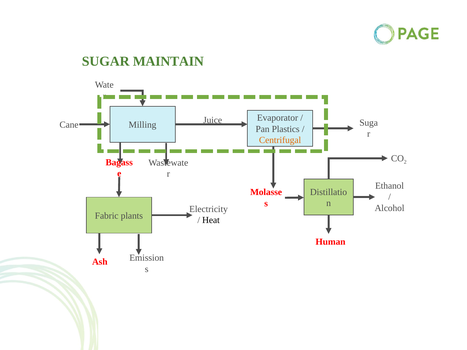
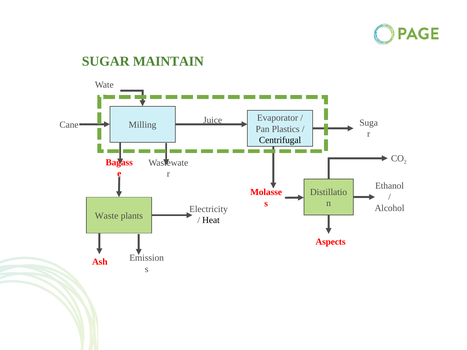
Centrifugal colour: orange -> black (280, 140)
Fabric: Fabric -> Waste (107, 216)
Human: Human -> Aspects (331, 242)
